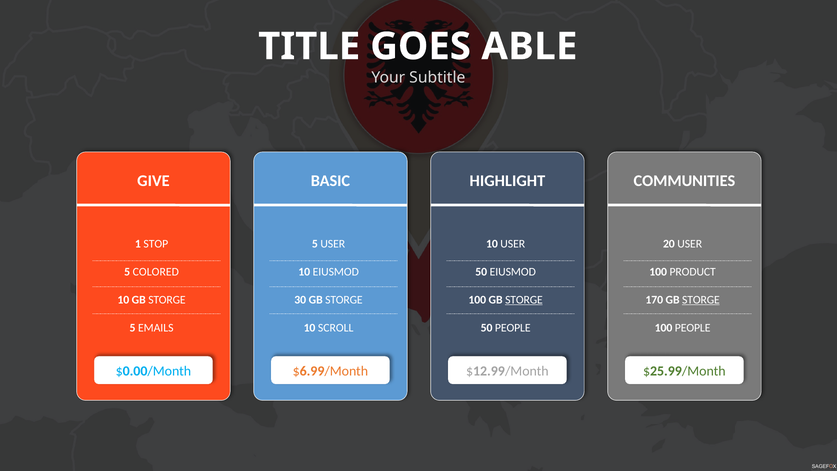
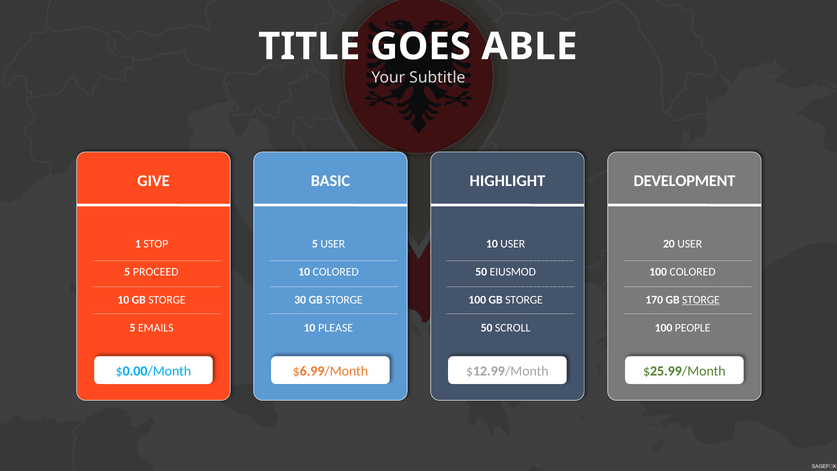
COMMUNITIES: COMMUNITIES -> DEVELOPMENT (684, 181)
COLORED: COLORED -> PROCEED (156, 272)
10 EIUSMOD: EIUSMOD -> COLORED (336, 272)
100 PRODUCT: PRODUCT -> COLORED (693, 272)
STORGE underline: present -> none (524, 300)
SCROLL: SCROLL -> PLEASE (336, 328)
50 PEOPLE: PEOPLE -> SCROLL (513, 328)
